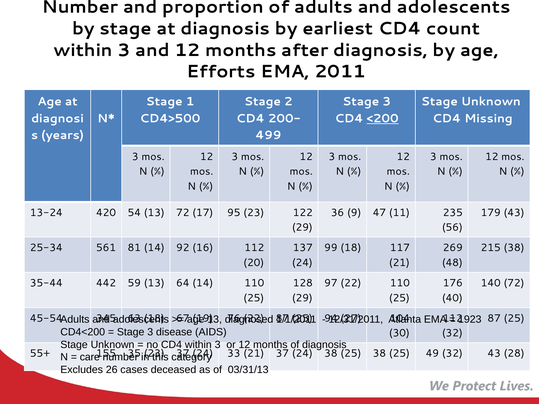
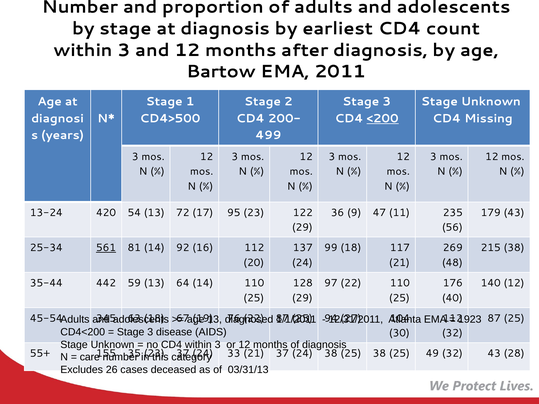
Efforts: Efforts -> Bartow (221, 72)
561 underline: none -> present (106, 248)
140 72: 72 -> 12 (514, 283)
